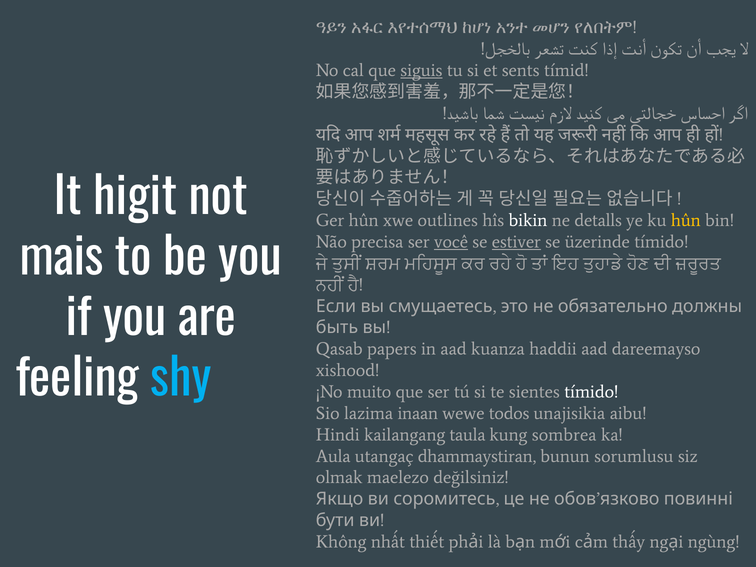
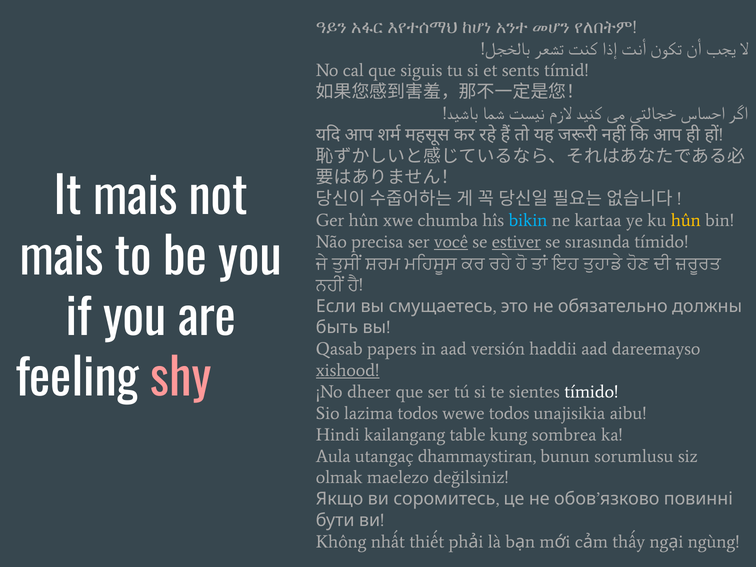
siguis underline: present -> none (421, 70)
It higit: higit -> mais (135, 198)
outlines: outlines -> chumba (448, 220)
bikin colour: white -> light blue (528, 220)
detalls: detalls -> kartaa (598, 220)
üzerinde: üzerinde -> sırasında (597, 242)
kuanza: kuanza -> versión (498, 349)
xishood underline: none -> present (348, 370)
shy colour: light blue -> pink (181, 379)
muito: muito -> dheer (369, 392)
lazima inaan: inaan -> todos (418, 413)
taula: taula -> table (467, 435)
